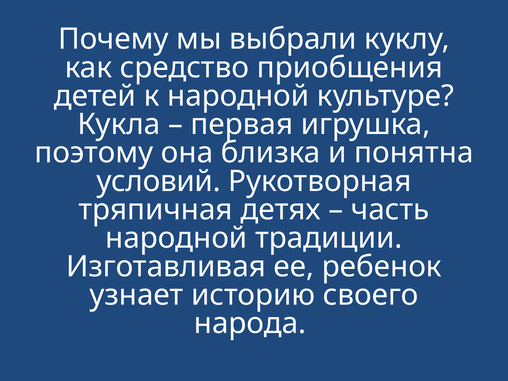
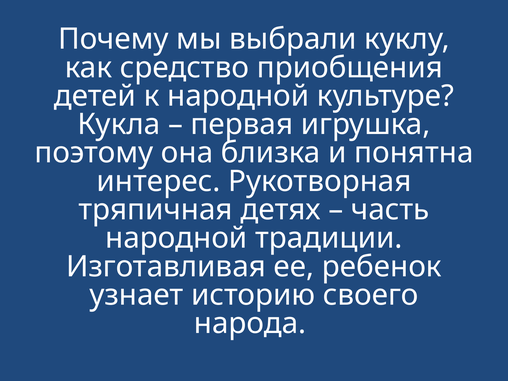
условий: условий -> интерес (158, 181)
